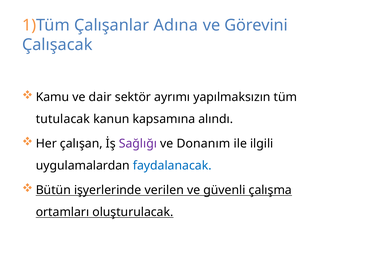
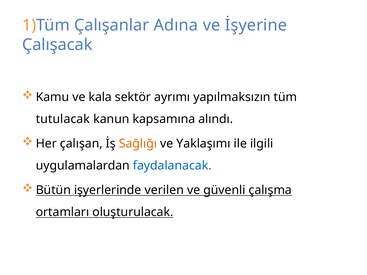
Görevini: Görevini -> İşyerine (256, 25)
dair: dair -> kala (100, 97)
Sağlığı colour: purple -> orange (138, 144)
Donanım: Donanım -> Yaklaşımı (203, 144)
